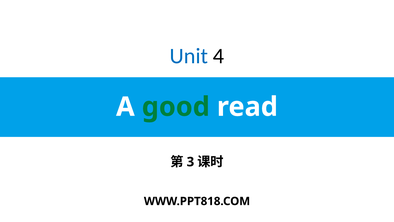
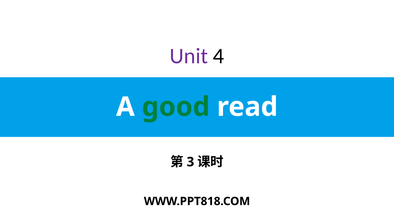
Unit colour: blue -> purple (189, 56)
